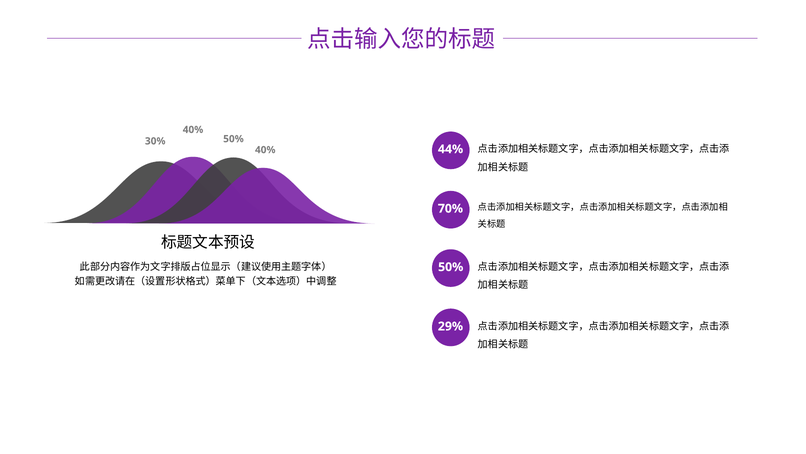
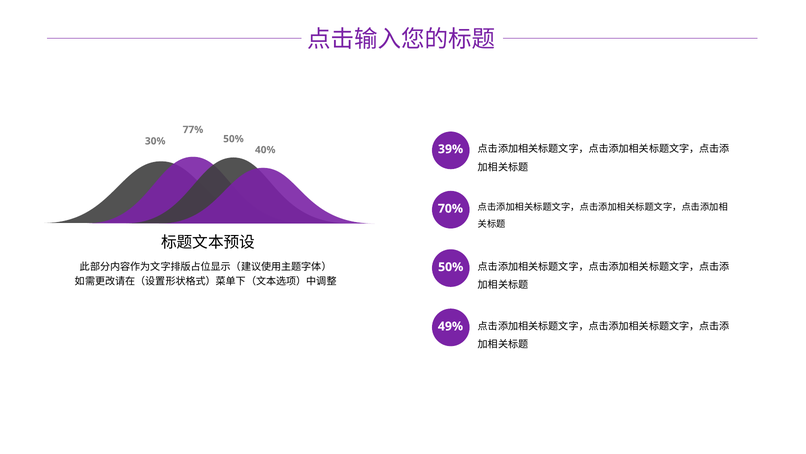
40%: 40% -> 77% (193, 130)
44%: 44% -> 39% (451, 149)
29%: 29% -> 49% (450, 326)
